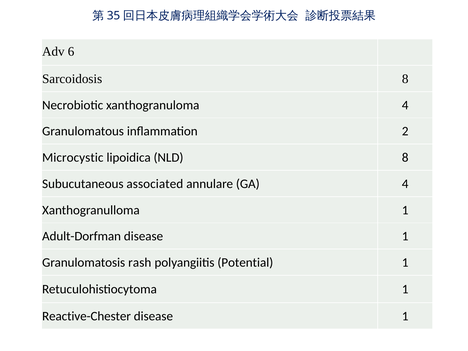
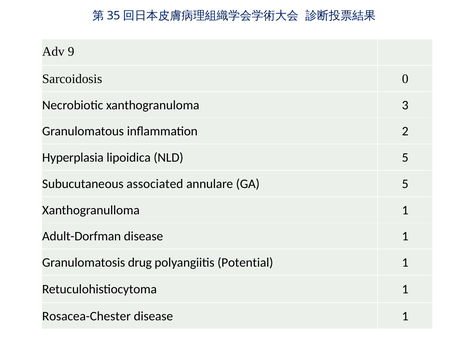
6: 6 -> 9 (71, 51)
Sarcoidosis 8: 8 -> 0 (405, 79)
xanthogranuloma 4: 4 -> 3 (405, 105)
Microcystic: Microcystic -> Hyperplasia (73, 158)
NLD 8: 8 -> 5 (405, 158)
GA 4: 4 -> 5 (405, 184)
rash: rash -> drug (140, 263)
Reactive-Chester: Reactive-Chester -> Rosacea-Chester (86, 316)
